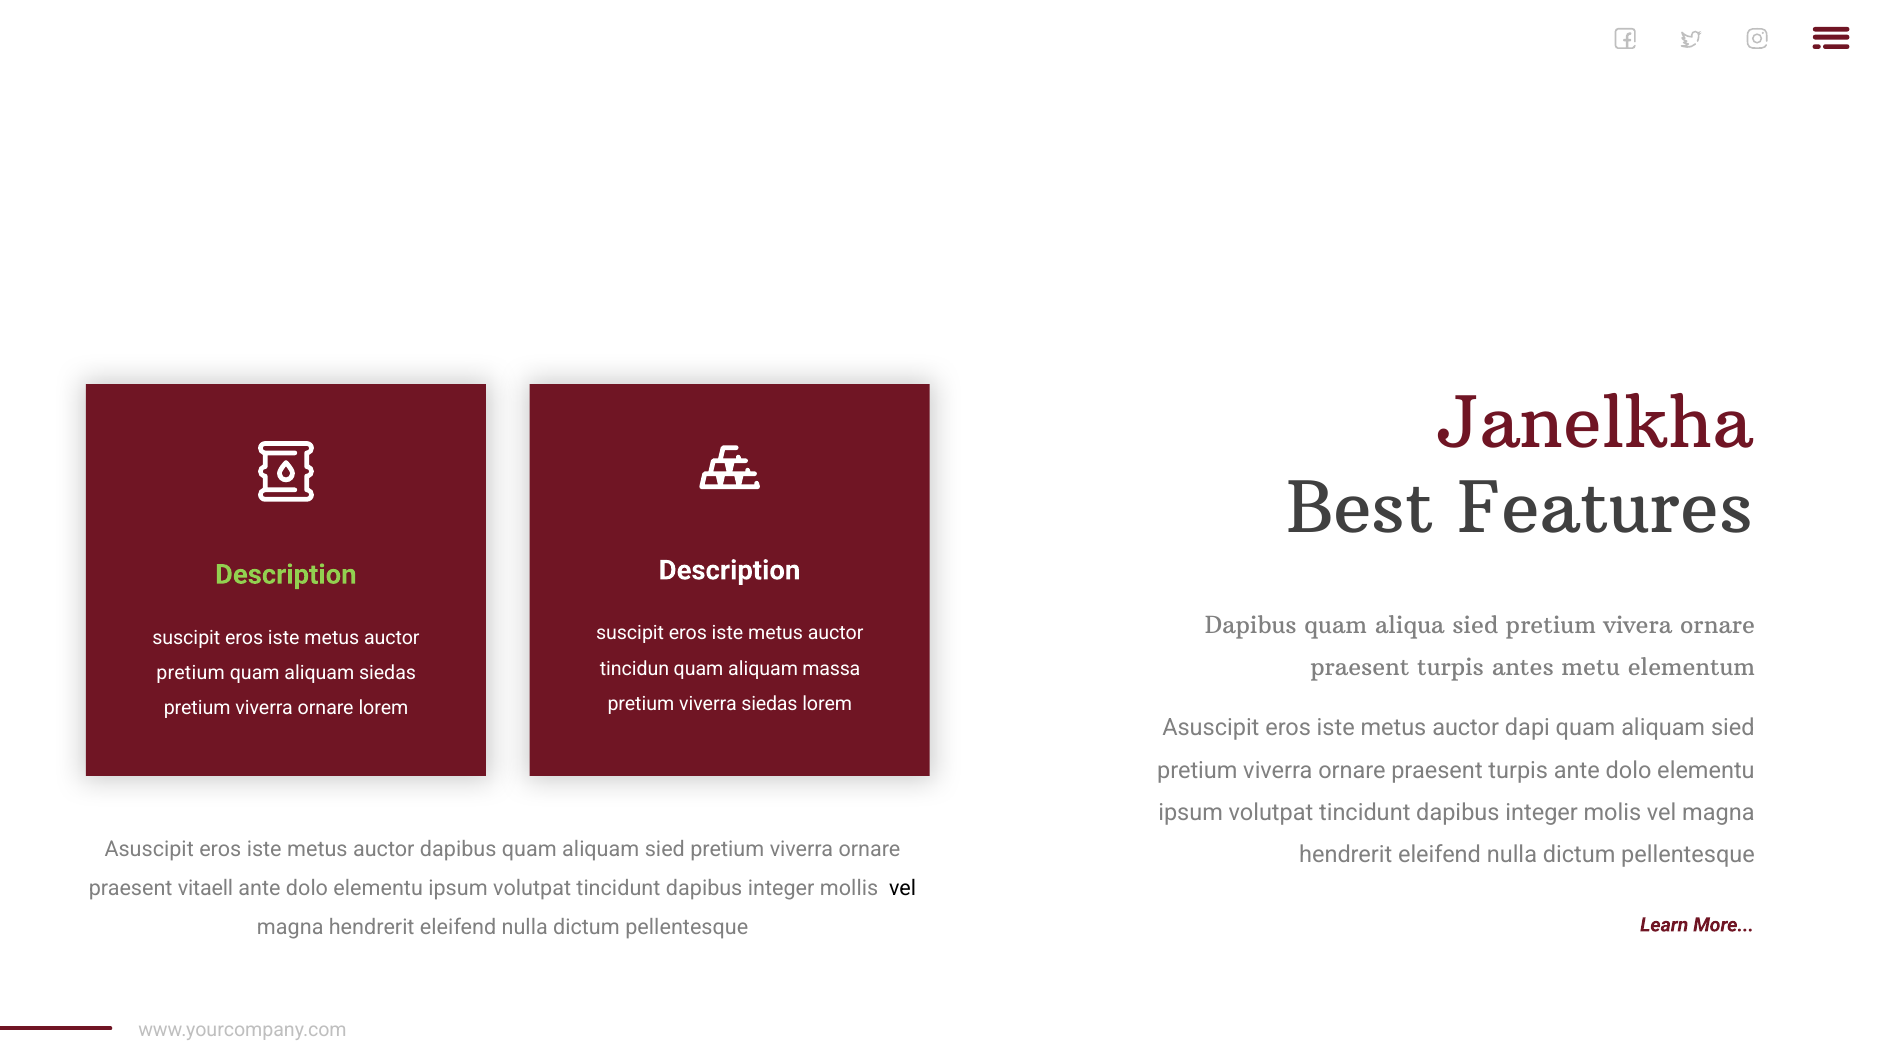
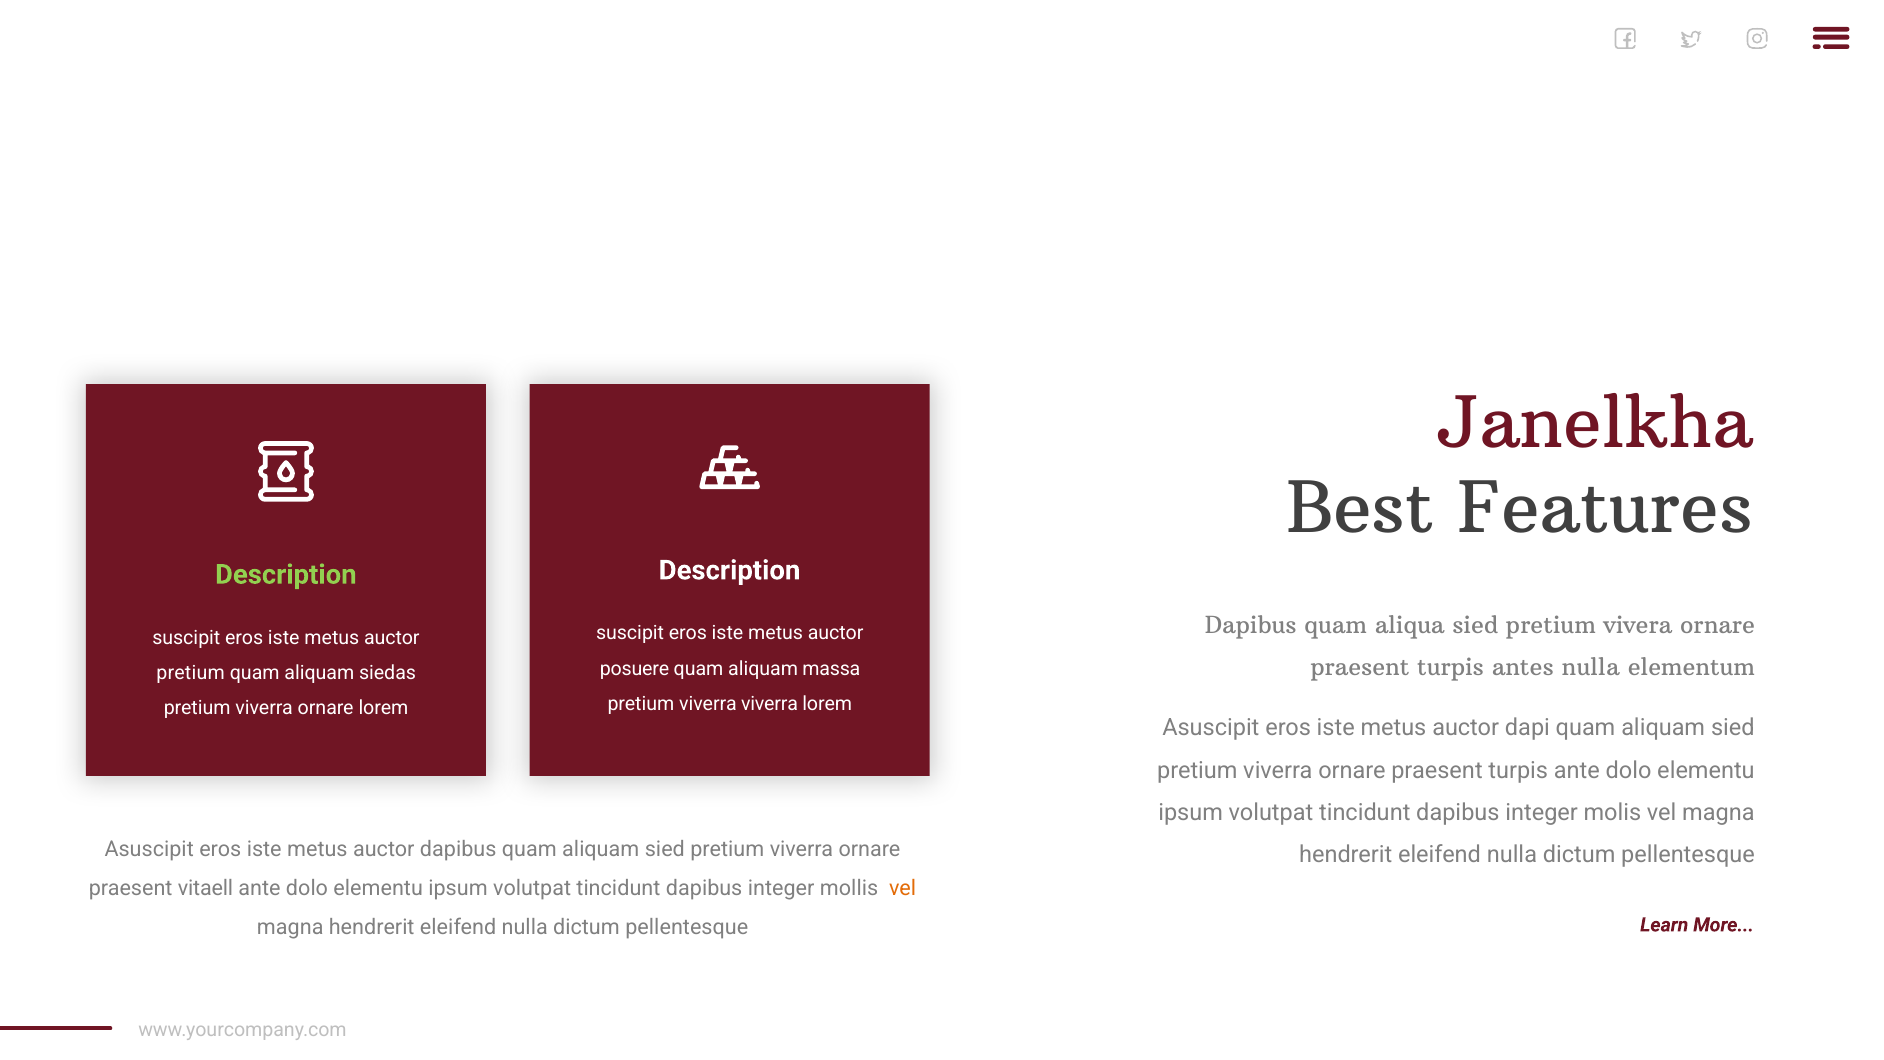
antes metu: metu -> nulla (1591, 668)
tincidun: tincidun -> posuere (635, 669)
viverra siedas: siedas -> viverra (769, 704)
vel colour: black -> orange (903, 888)
